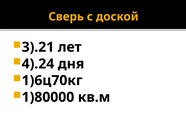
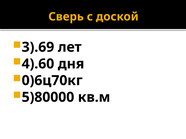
3).21: 3).21 -> 3).69 (38, 47)
4).24: 4).24 -> 4).60 (38, 64)
1)6ц70кг: 1)6ц70кг -> 0)6ц70кг (52, 81)
1)80000: 1)80000 -> 5)80000 (48, 98)
